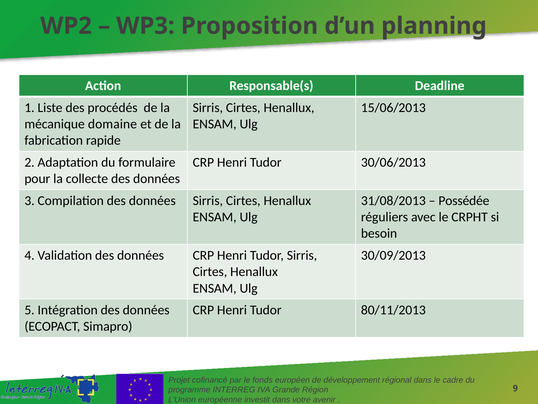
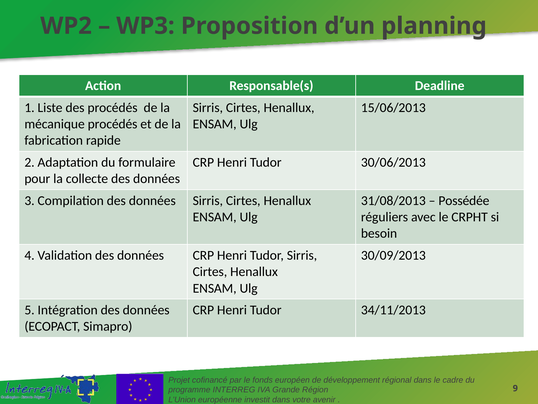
mécanique domaine: domaine -> procédés (113, 124)
80/11/2013: 80/11/2013 -> 34/11/2013 (393, 310)
